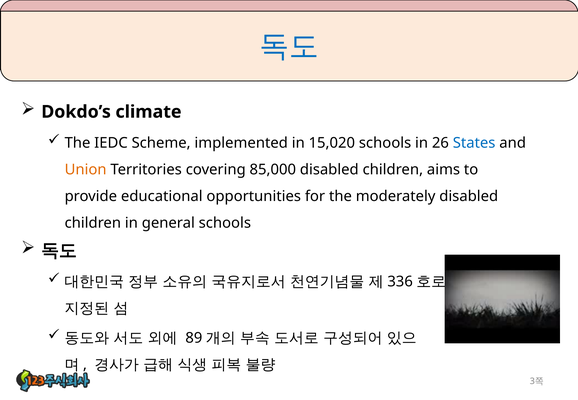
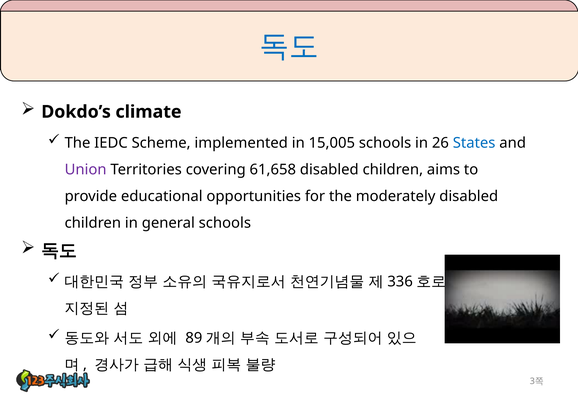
15,020: 15,020 -> 15,005 (332, 143)
Union colour: orange -> purple (86, 170)
85,000: 85,000 -> 61,658 (273, 170)
